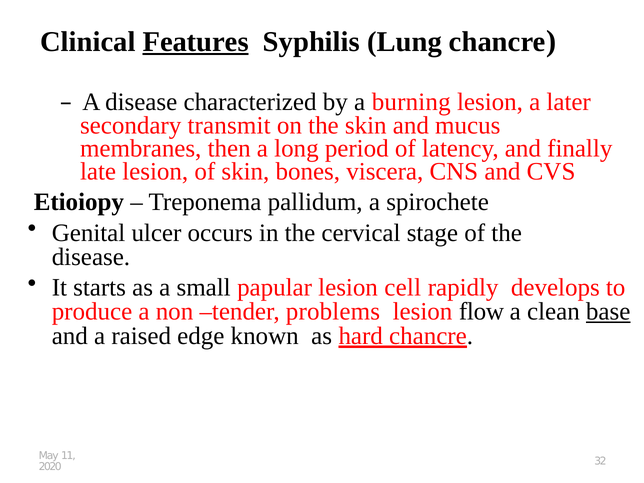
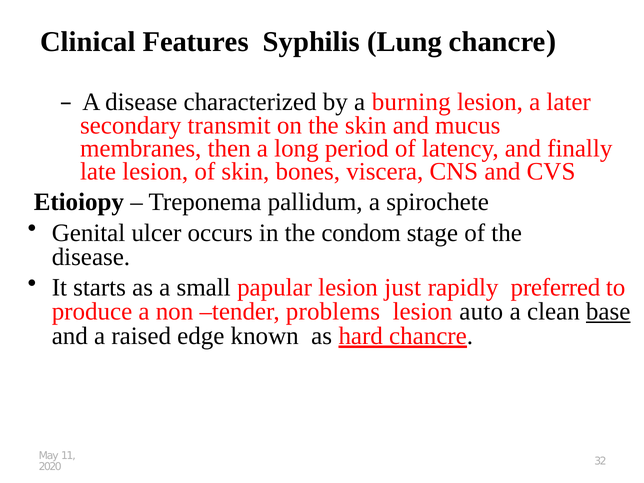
Features underline: present -> none (196, 42)
cervical: cervical -> condom (361, 233)
cell: cell -> just (403, 288)
develops: develops -> preferred (555, 288)
flow: flow -> auto (481, 312)
